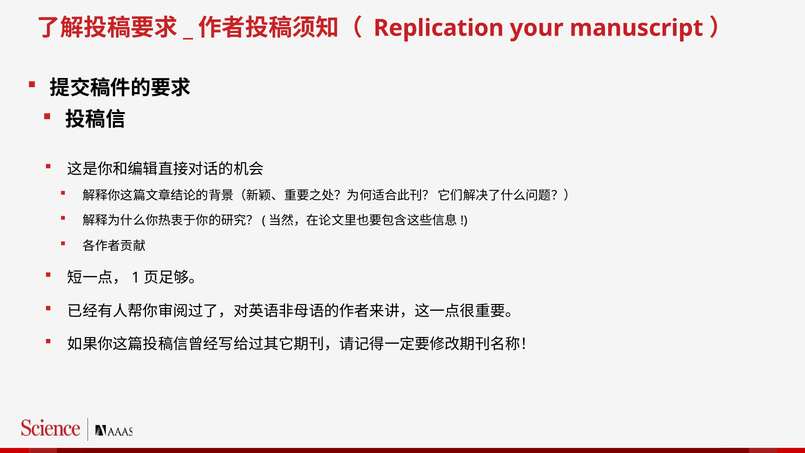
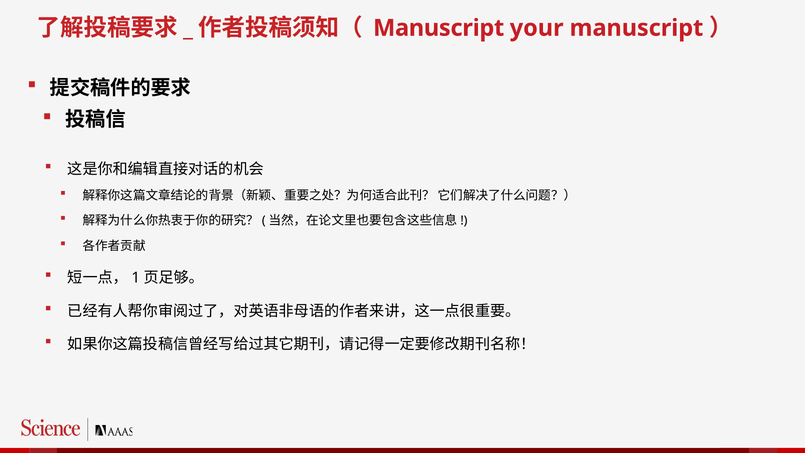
Replication: Replication -> Manuscript (439, 28)
